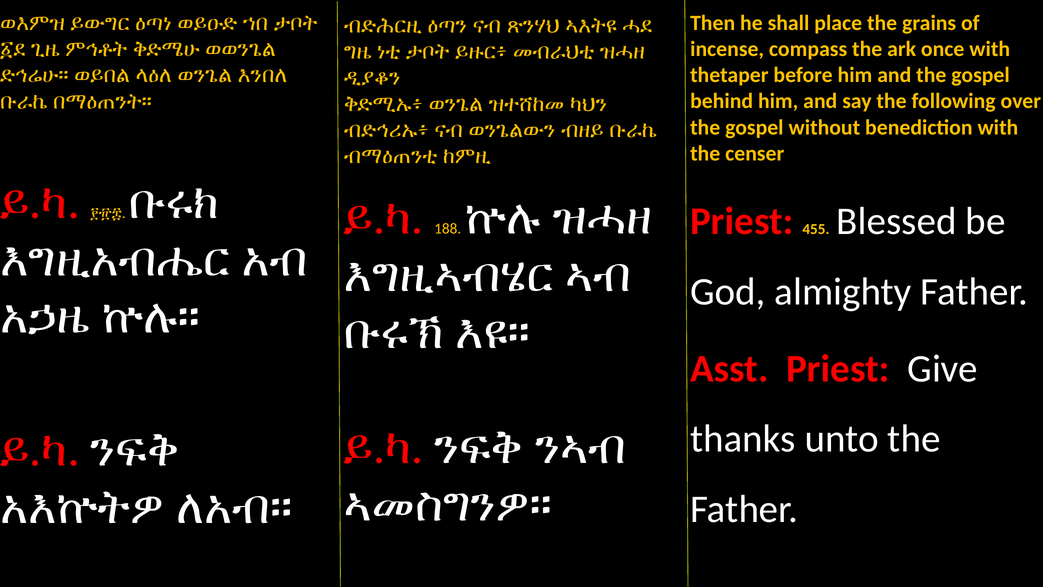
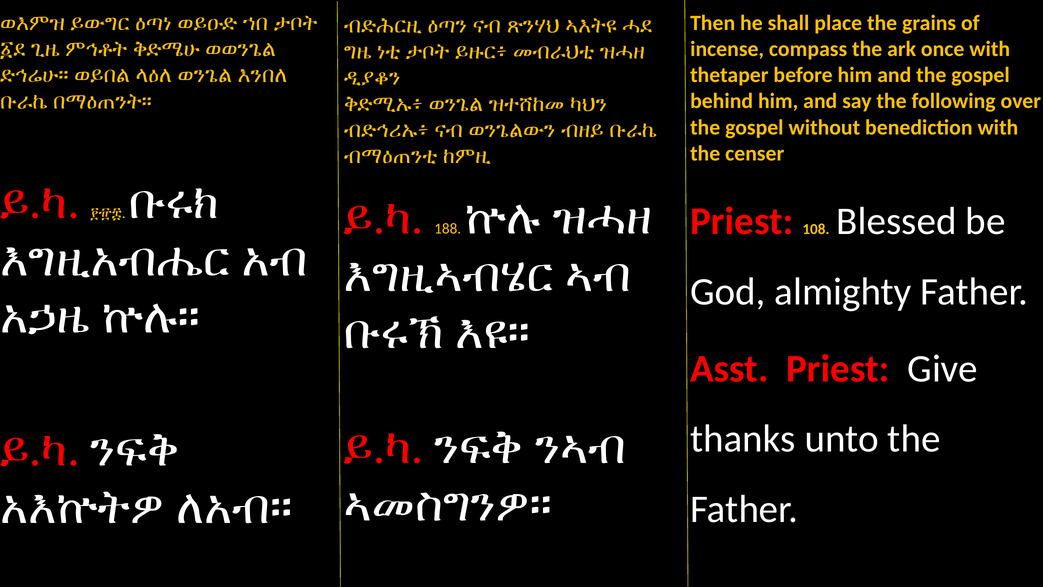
455: 455 -> 108 (816, 229)
